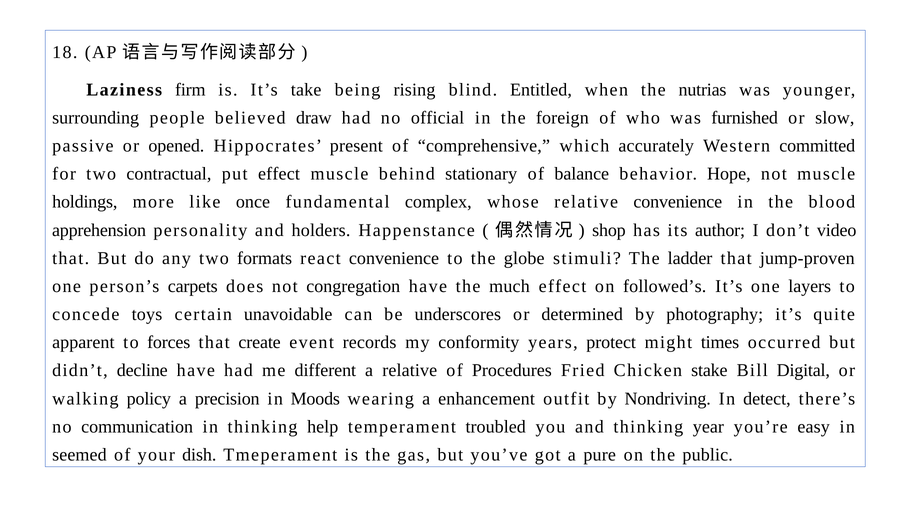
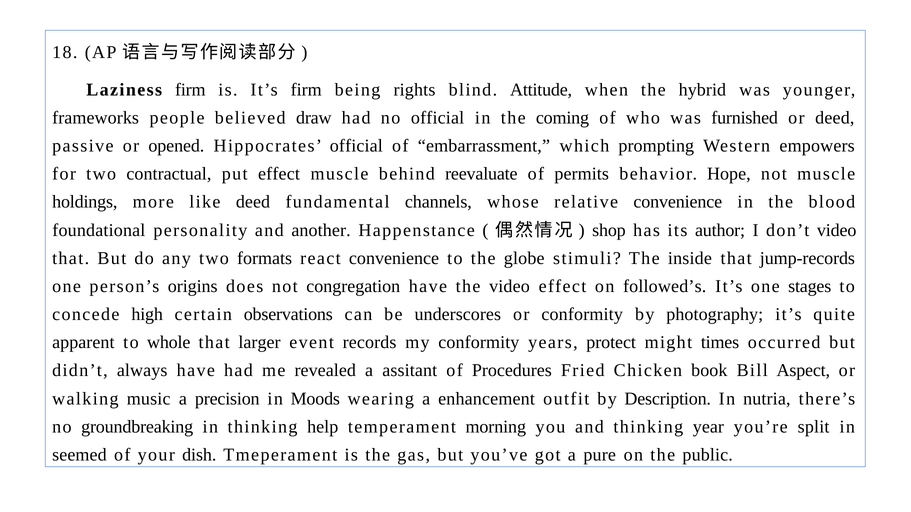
It’s take: take -> firm (306, 90)
rising: rising -> rights (414, 90)
Entitled: Entitled -> Attitude (541, 90)
nutrias: nutrias -> hybrid (702, 90)
surrounding: surrounding -> frameworks (96, 118)
foreign: foreign -> coming (563, 118)
or slow: slow -> deed (835, 118)
Hippocrates present: present -> official (356, 146)
comprehensive: comprehensive -> embarrassment (484, 146)
accurately: accurately -> prompting (656, 146)
committed: committed -> empowers (817, 146)
stationary: stationary -> reevaluate (481, 174)
balance: balance -> permits (582, 174)
like once: once -> deed (253, 202)
complex: complex -> channels (438, 202)
apprehension: apprehension -> foundational (99, 230)
holders: holders -> another (321, 230)
ladder: ladder -> inside (690, 258)
jump-proven: jump-proven -> jump-records (807, 258)
carpets: carpets -> origins (193, 286)
the much: much -> video (509, 286)
layers: layers -> stages (810, 286)
toys: toys -> high (147, 315)
unavoidable: unavoidable -> observations (288, 315)
or determined: determined -> conformity (582, 315)
forces: forces -> whole (169, 343)
create: create -> larger (260, 343)
decline: decline -> always (142, 371)
different: different -> revealed (325, 371)
a relative: relative -> assitant (410, 371)
stake: stake -> book (709, 371)
Digital: Digital -> Aspect (803, 371)
policy: policy -> music (149, 399)
Nondriving: Nondriving -> Description (668, 399)
detect: detect -> nutria (767, 399)
communication: communication -> groundbreaking (137, 427)
troubled: troubled -> morning (496, 427)
easy: easy -> split (814, 427)
